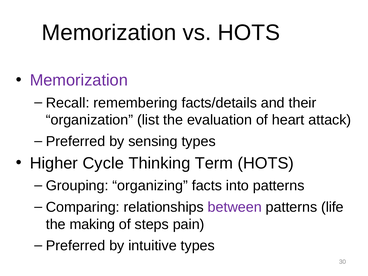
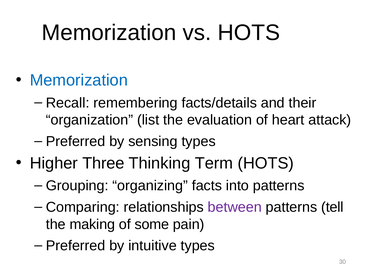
Memorization colour: purple -> blue (79, 80)
Cycle: Cycle -> Three (103, 163)
life: life -> tell (332, 207)
steps: steps -> some (152, 224)
